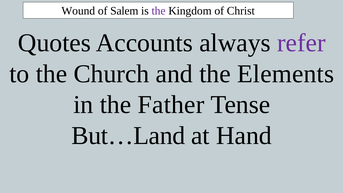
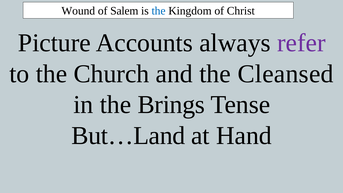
the colour: purple -> blue (159, 11)
Quotes: Quotes -> Picture (54, 43)
Elements: Elements -> Cleansed (286, 74)
Father: Father -> Brings (171, 105)
